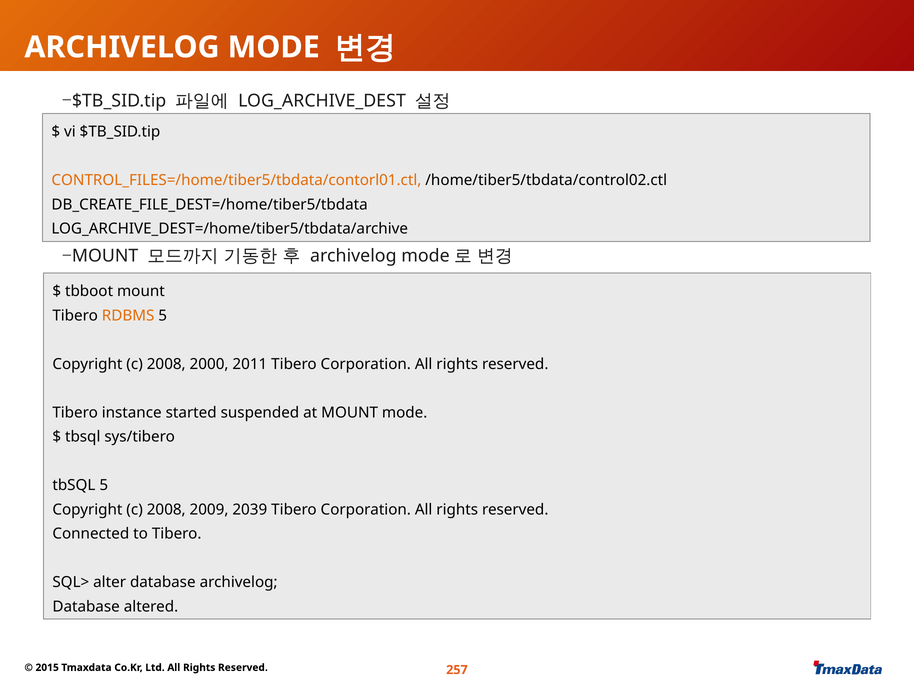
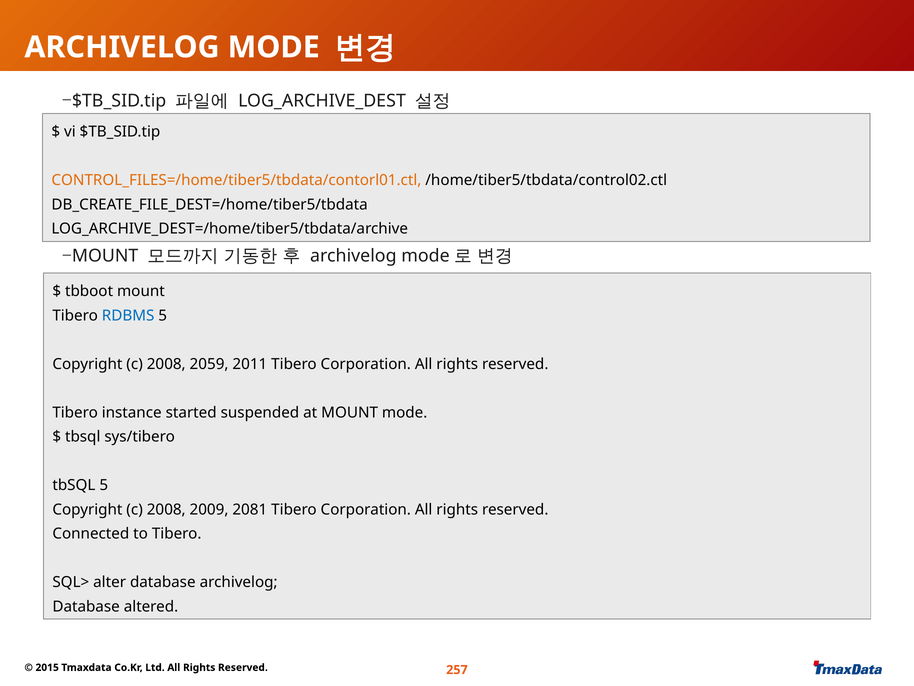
RDBMS colour: orange -> blue (128, 315)
2000: 2000 -> 2059 (209, 364)
2039: 2039 -> 2081 (250, 509)
